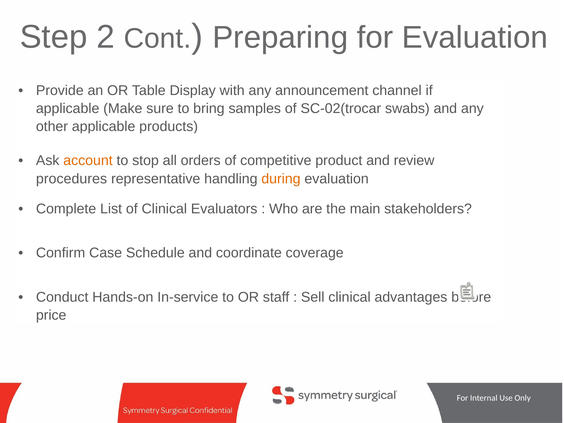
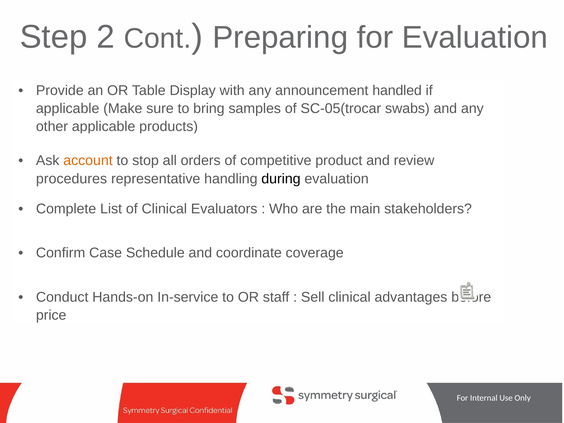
channel: channel -> handled (397, 90)
SC-02(trocar: SC-02(trocar -> SC-05(trocar (341, 109)
during colour: orange -> black (281, 179)
